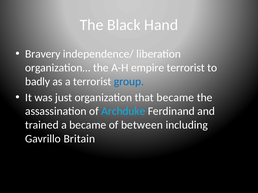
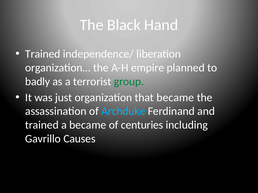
Bravery: Bravery -> Trained (43, 54)
empire terrorist: terrorist -> planned (186, 68)
group colour: blue -> green (129, 82)
between: between -> centuries (142, 125)
Britain: Britain -> Causes (79, 139)
